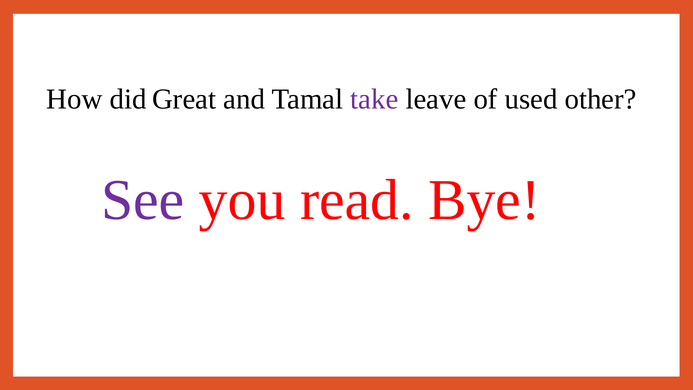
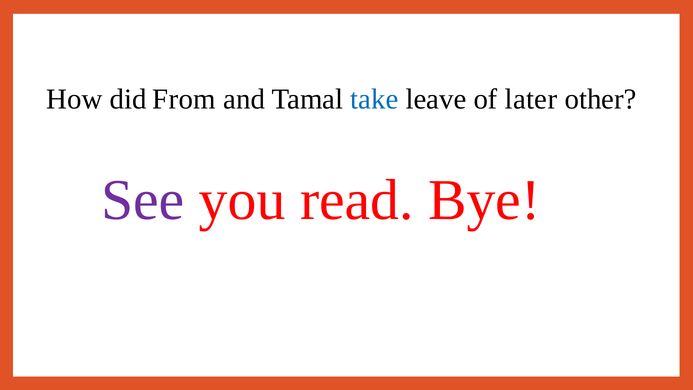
Great: Great -> From (184, 99)
take colour: purple -> blue (374, 99)
used: used -> later (531, 99)
